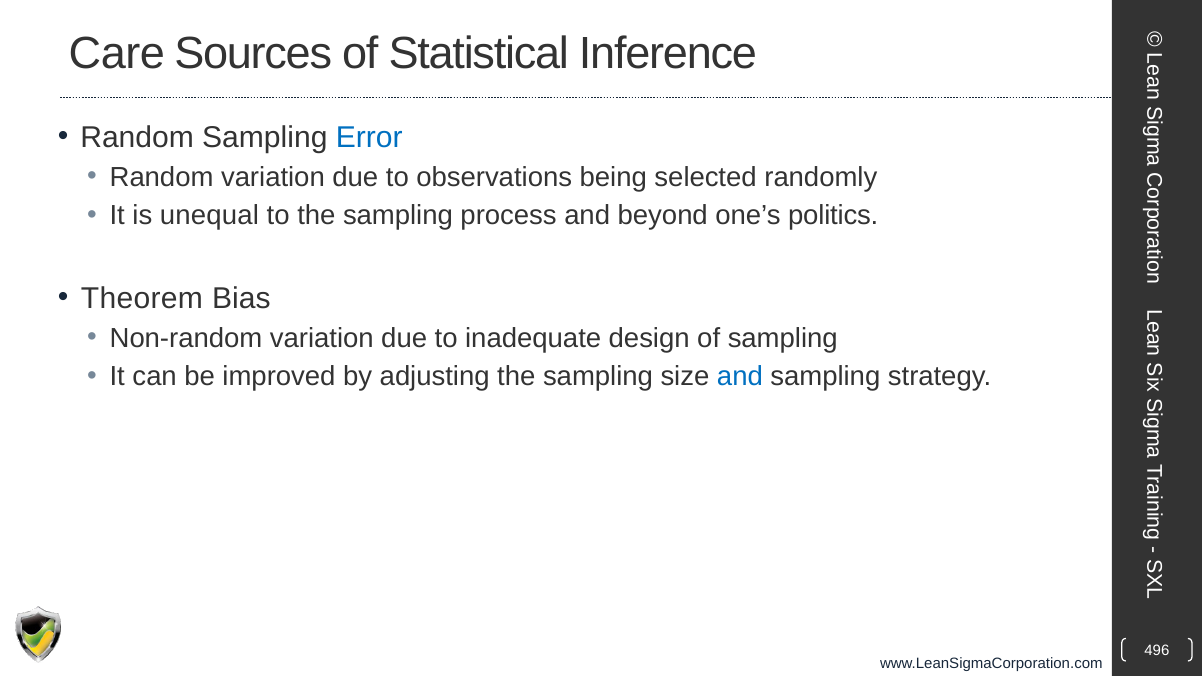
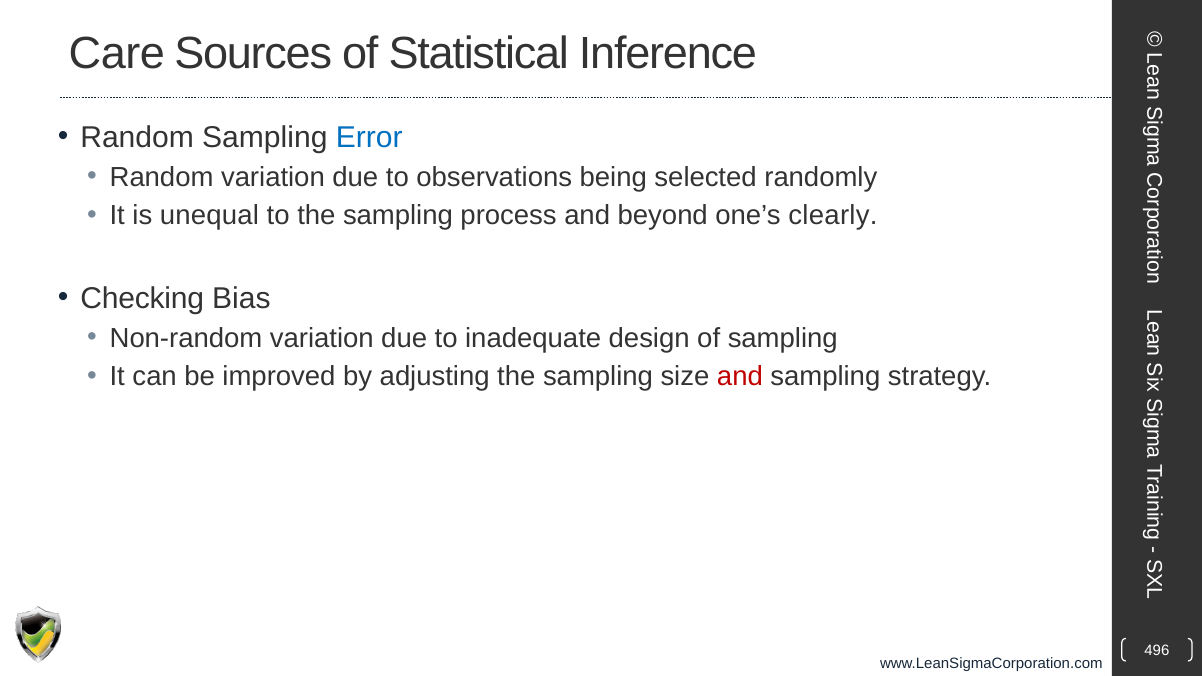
politics: politics -> clearly (833, 216)
Theorem: Theorem -> Checking (142, 298)
and colour: blue -> red (740, 377)
